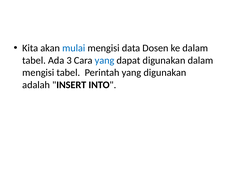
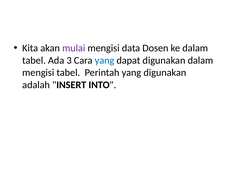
mulai colour: blue -> purple (74, 48)
